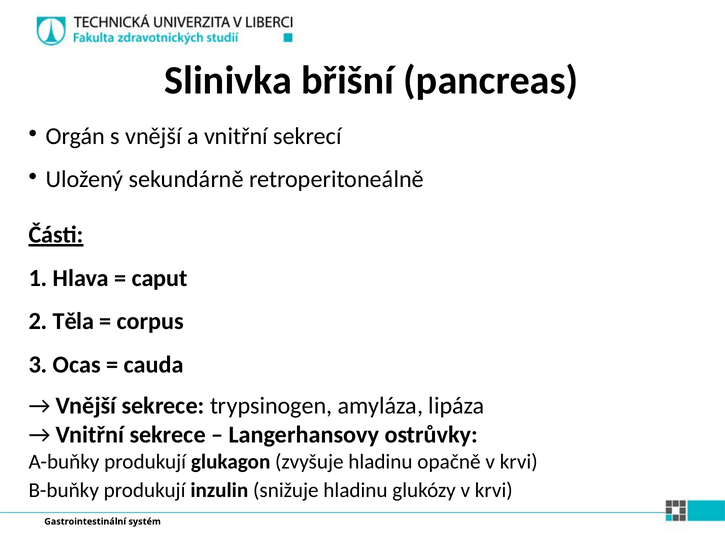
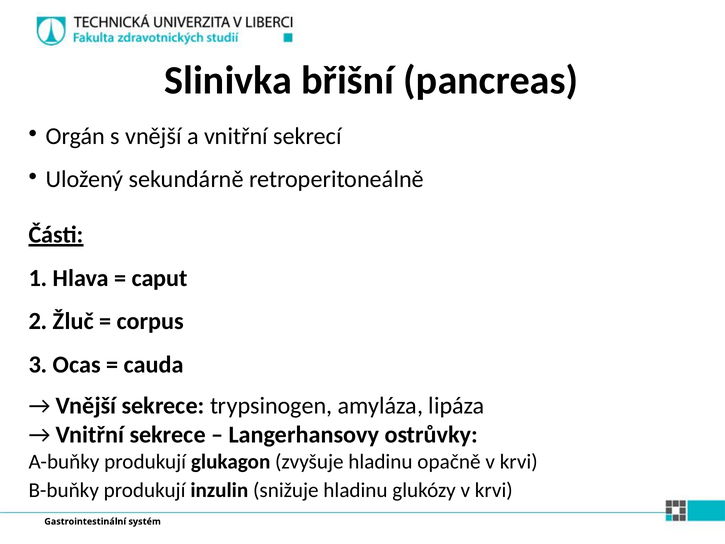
Těla: Těla -> Žluč (73, 321)
